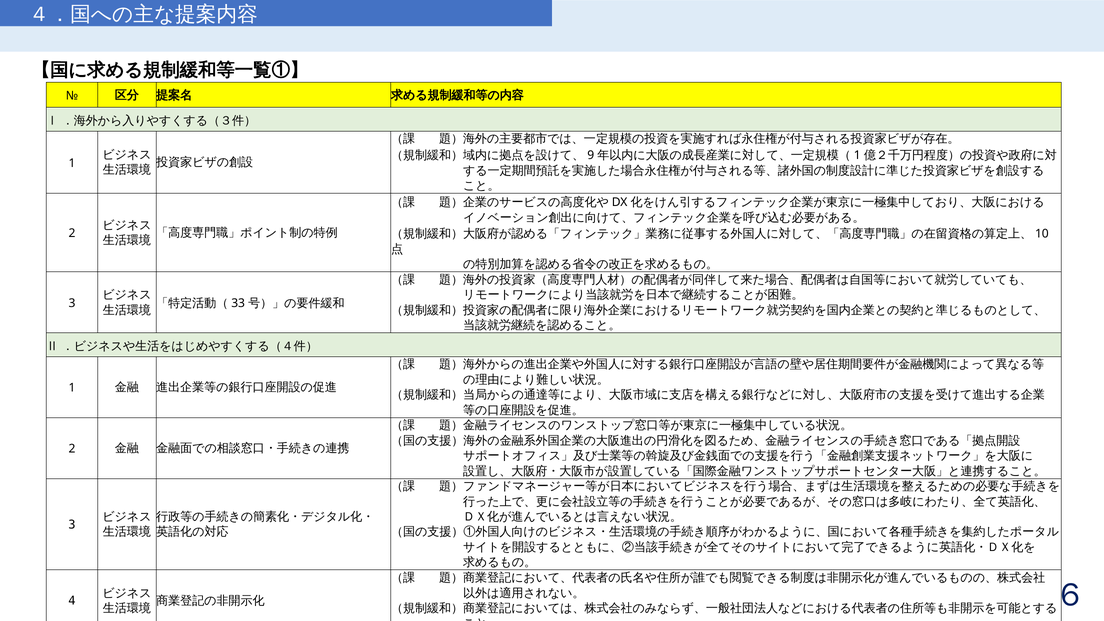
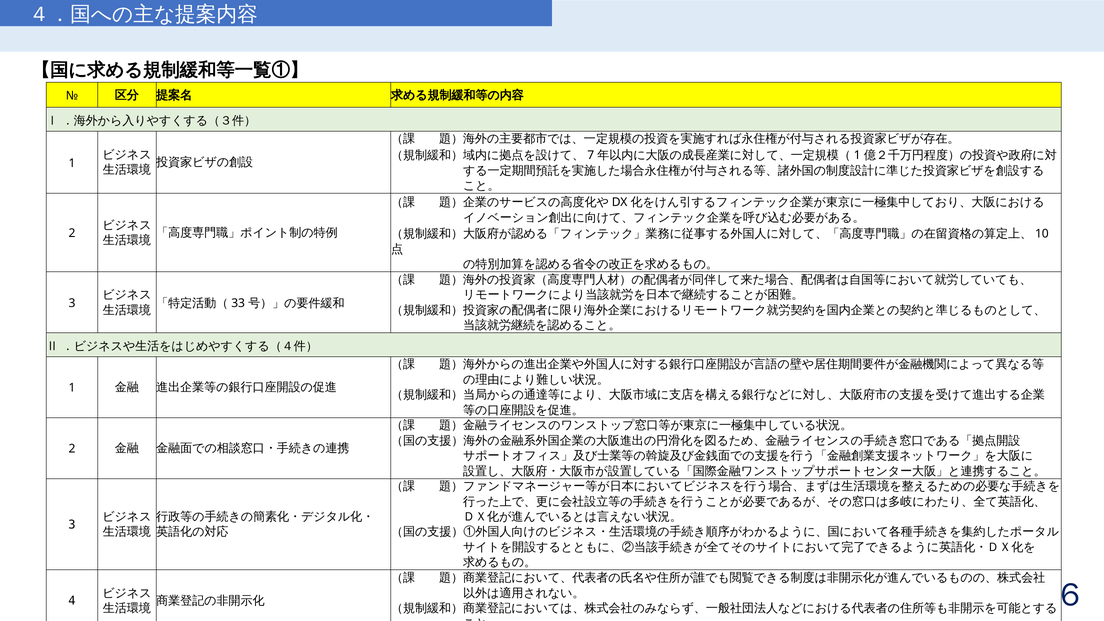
9: 9 -> 7 (591, 155)
